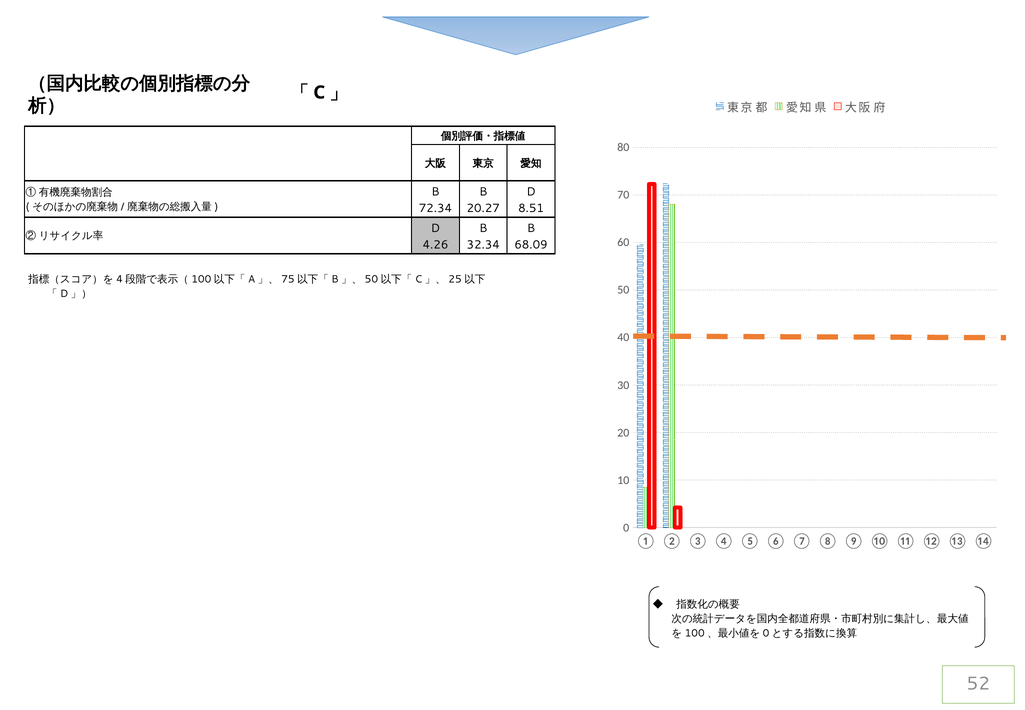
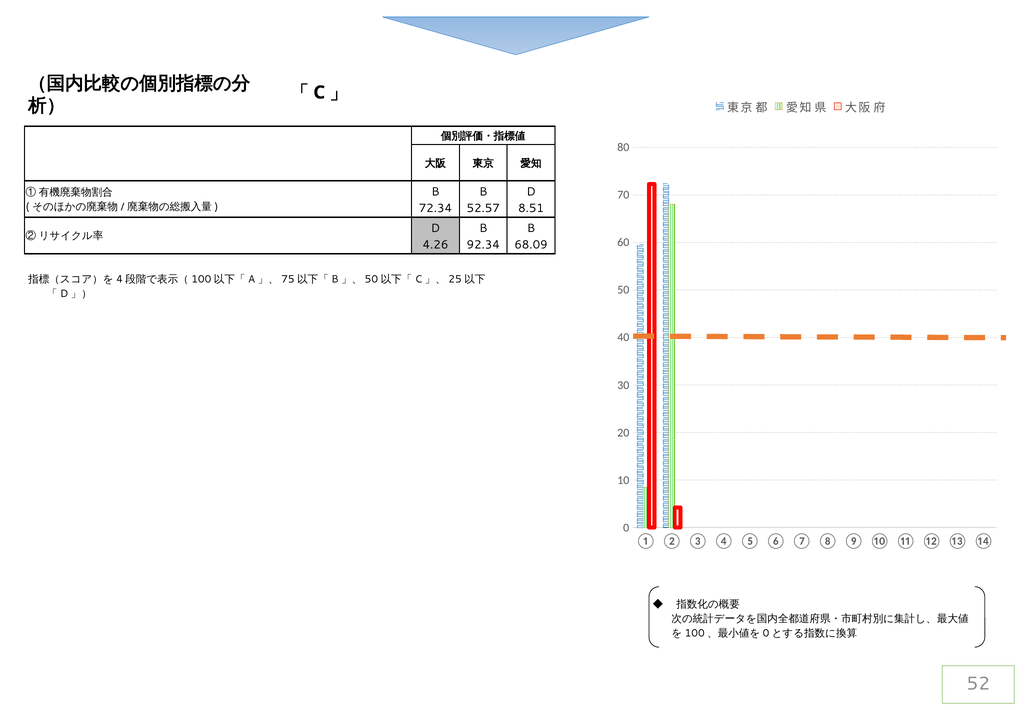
20.27: 20.27 -> 52.57 (483, 208)
32.34: 32.34 -> 92.34 (483, 245)
